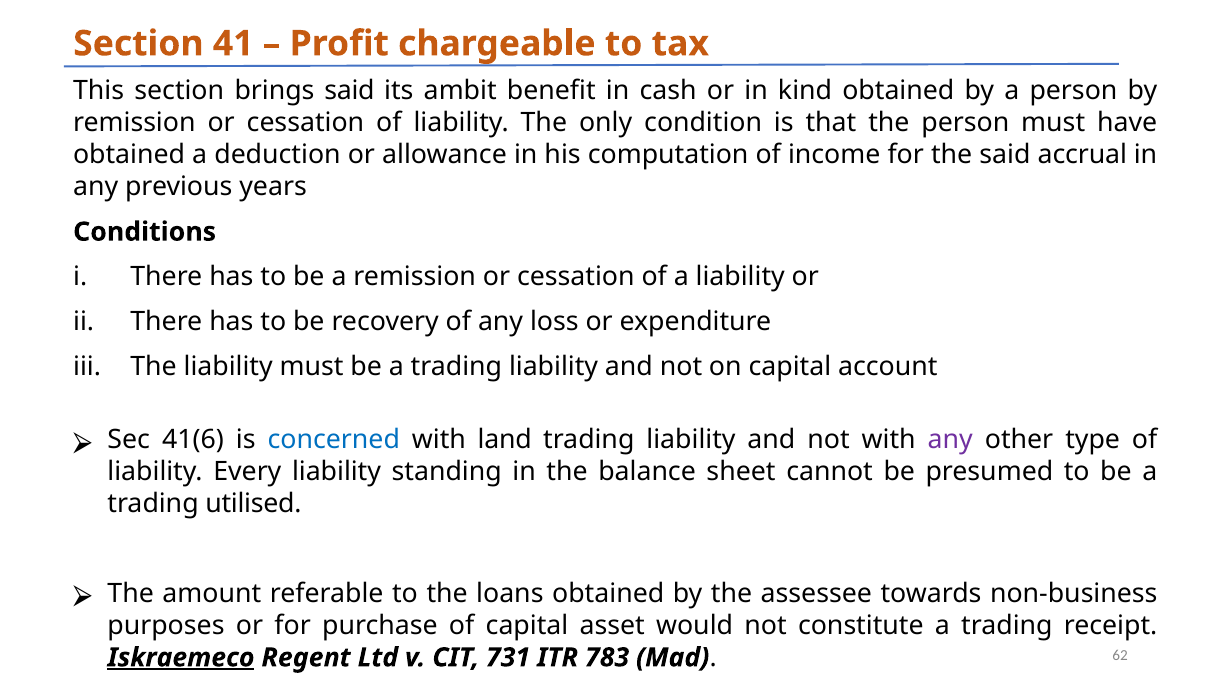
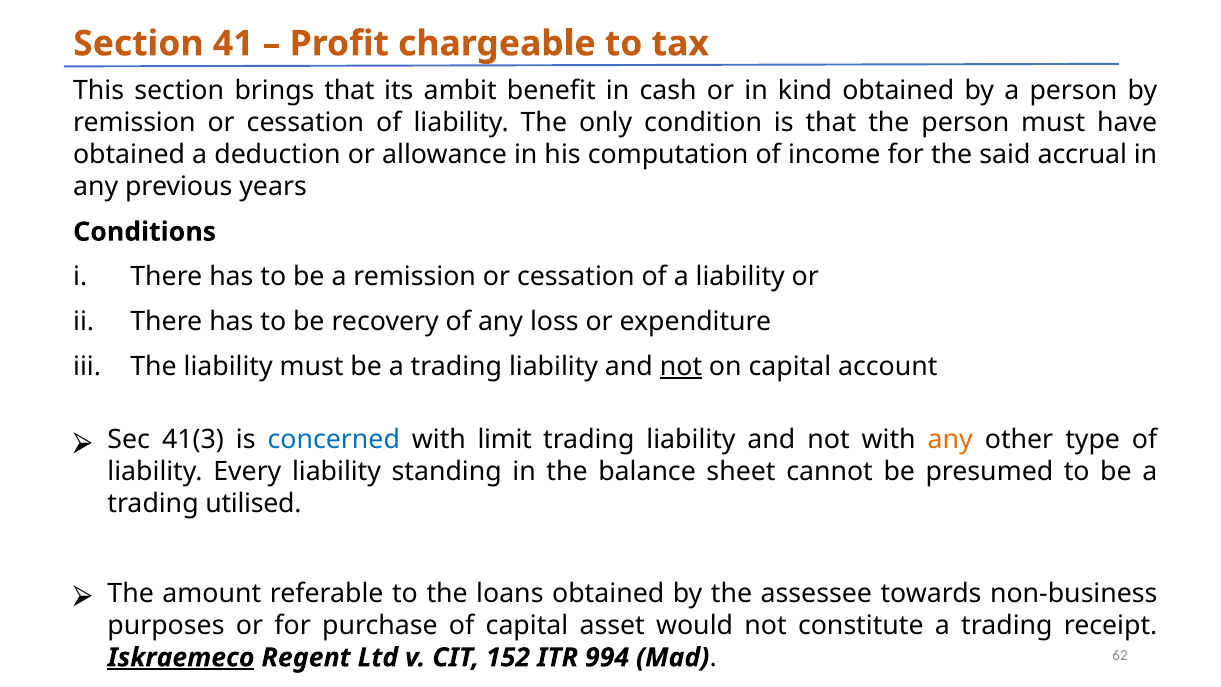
brings said: said -> that (349, 91)
not underline: none -> present (681, 366)
41(6: 41(6 -> 41(3 (193, 440)
land: land -> limit (505, 440)
any colour: purple -> orange (950, 440)
731: 731 -> 152 (508, 657)
783: 783 -> 994 (607, 657)
